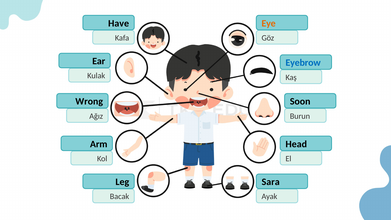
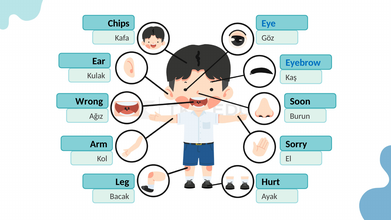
Have: Have -> Chips (119, 23)
Eye colour: orange -> blue (269, 23)
Head: Head -> Sorry (296, 144)
Sara: Sara -> Hurt (271, 182)
